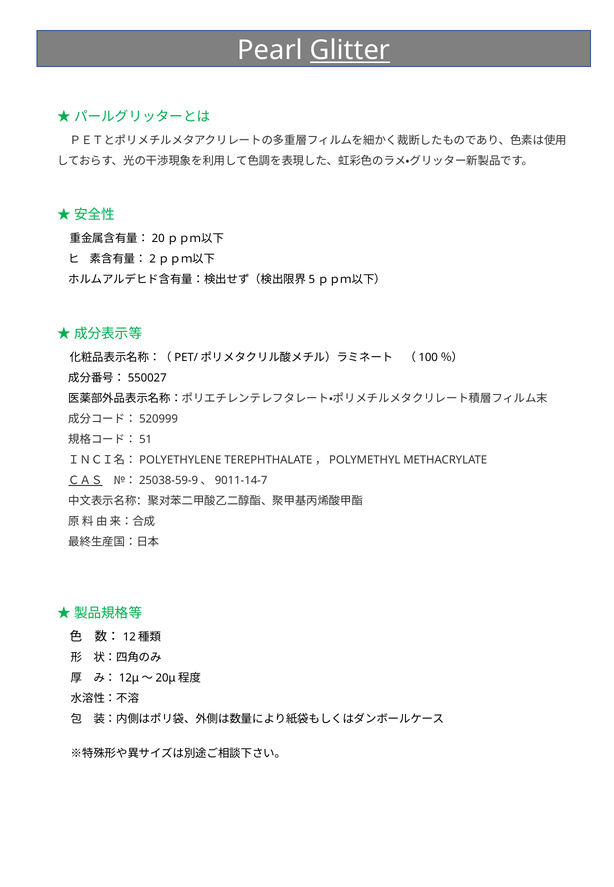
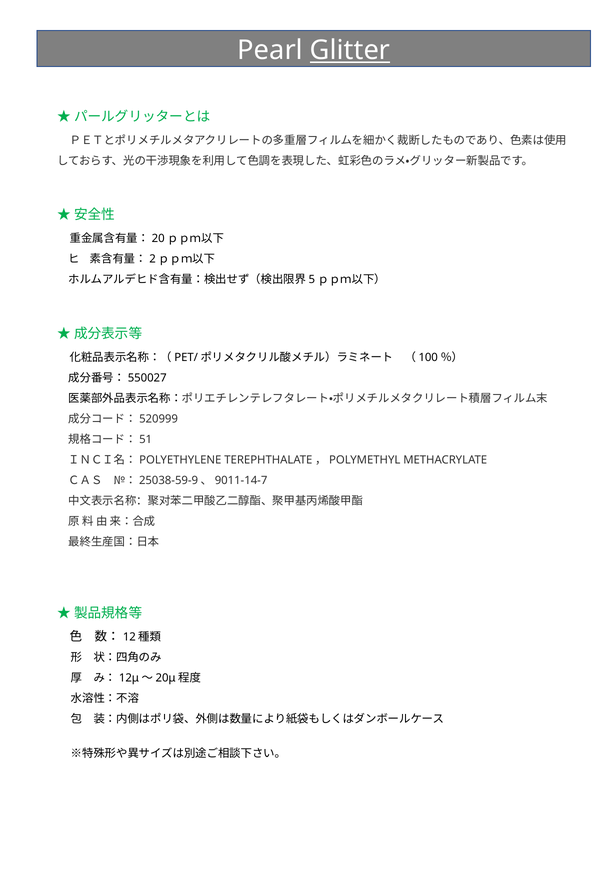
ＣＡＳ underline: present -> none (86, 481)
